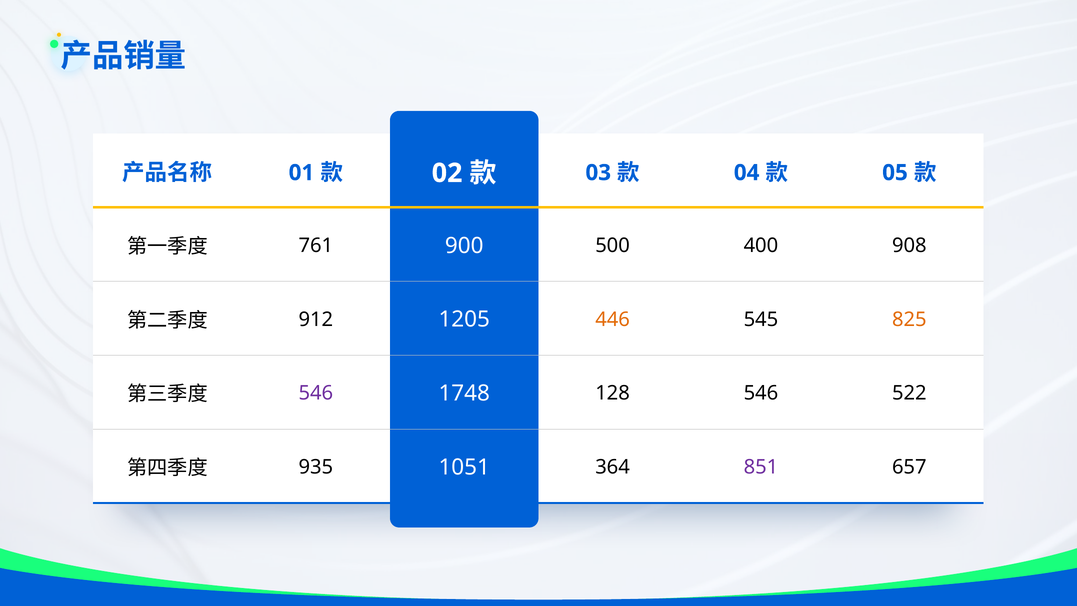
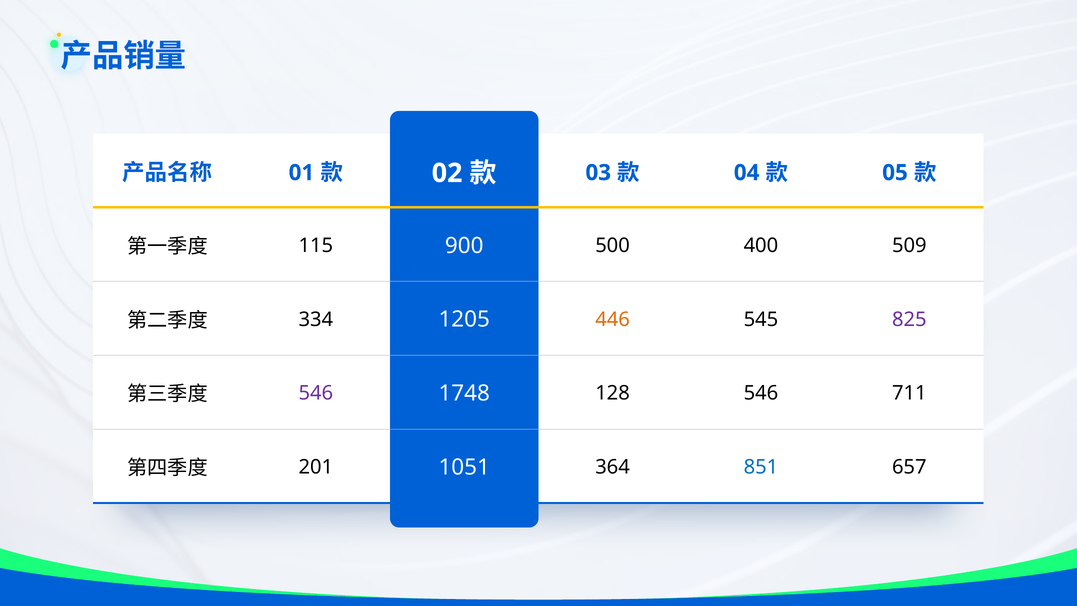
761: 761 -> 115 (316, 245)
908: 908 -> 509 (909, 245)
912: 912 -> 334 (316, 319)
825 colour: orange -> purple (909, 319)
522: 522 -> 711 (909, 393)
935: 935 -> 201 (316, 467)
851 colour: purple -> blue (761, 467)
